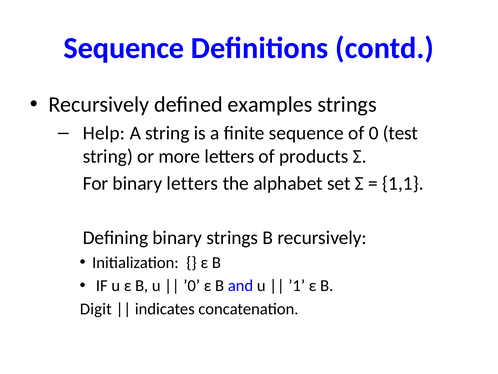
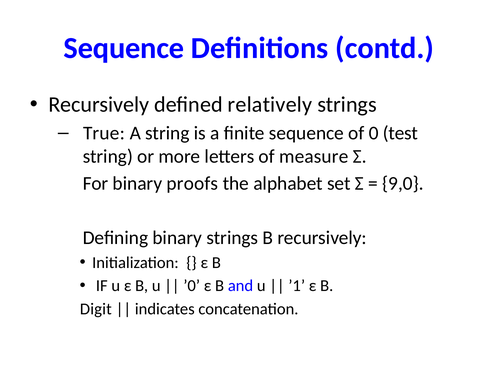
examples: examples -> relatively (270, 104)
Help: Help -> True (104, 133)
products: products -> measure (314, 156)
binary letters: letters -> proofs (192, 183)
1,1: 1,1 -> 9,0 (403, 183)
